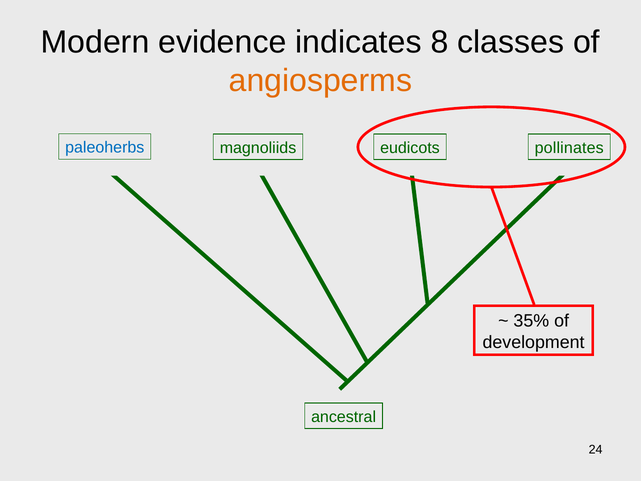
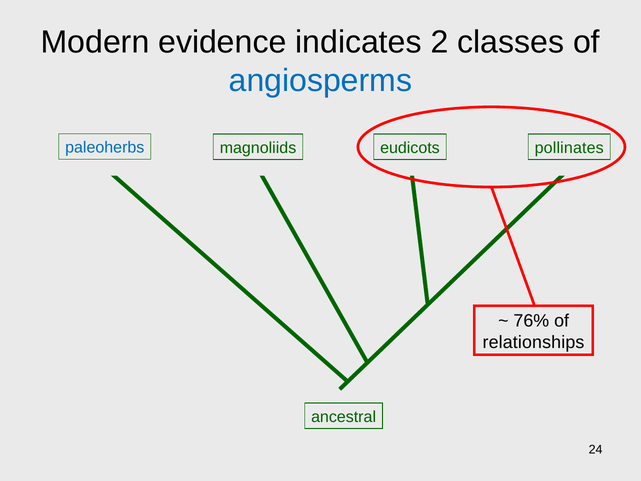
8: 8 -> 2 (440, 42)
angiosperms colour: orange -> blue (320, 81)
35%: 35% -> 76% (531, 321)
development: development -> relationships (533, 342)
